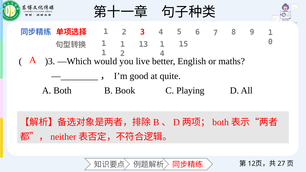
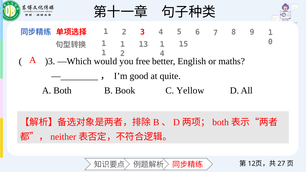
live: live -> free (143, 61)
Playing: Playing -> Yellow (190, 91)
